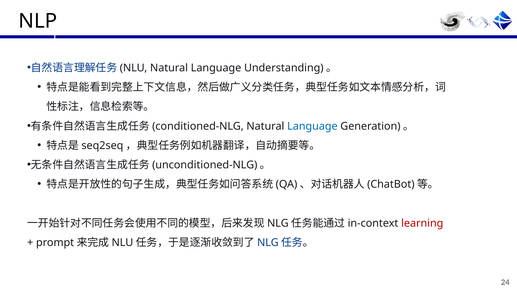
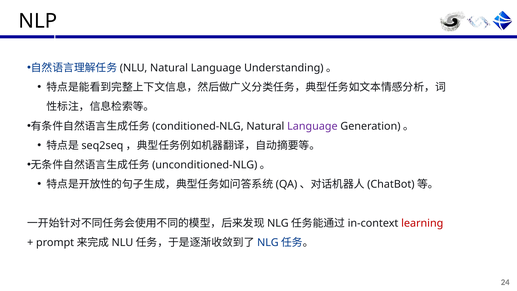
Language colour: blue -> purple (312, 126)
